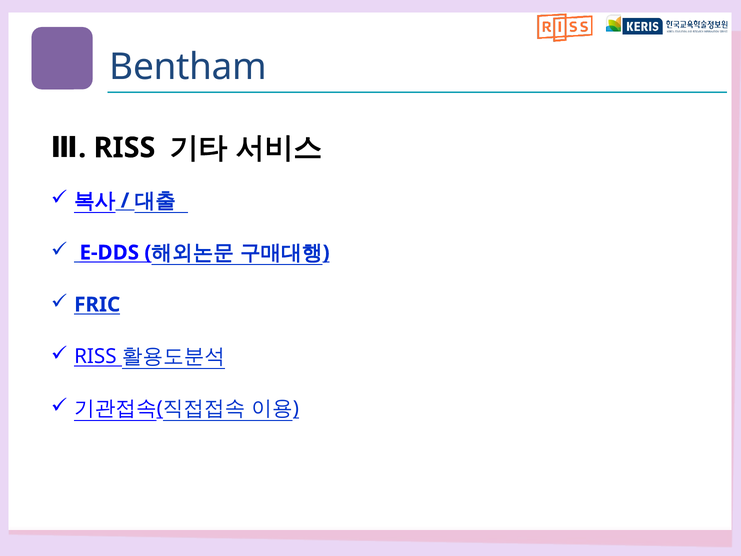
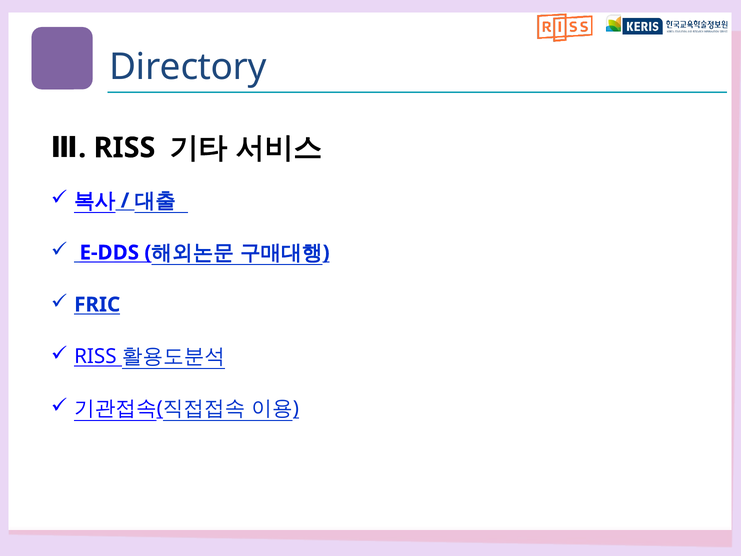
Bentham: Bentham -> Directory (188, 67)
